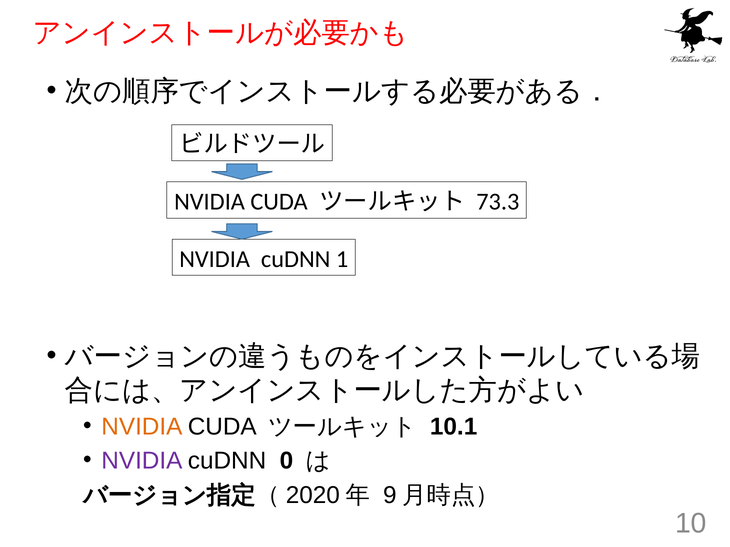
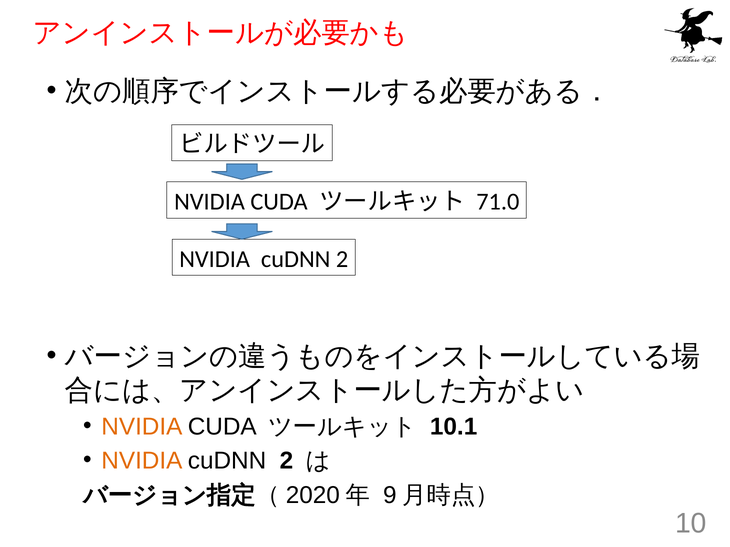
73.3: 73.3 -> 71.0 (498, 202)
1: 1 -> 2 (342, 259)
NVIDIA colour: purple -> orange (142, 461)
0: 0 -> 2 (286, 461)
